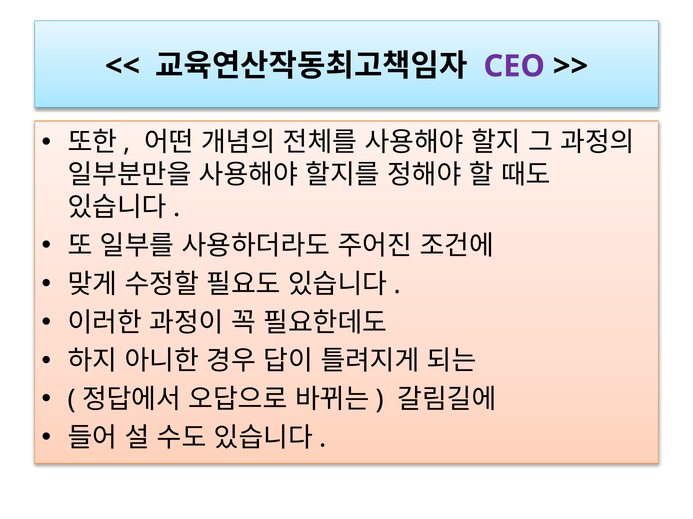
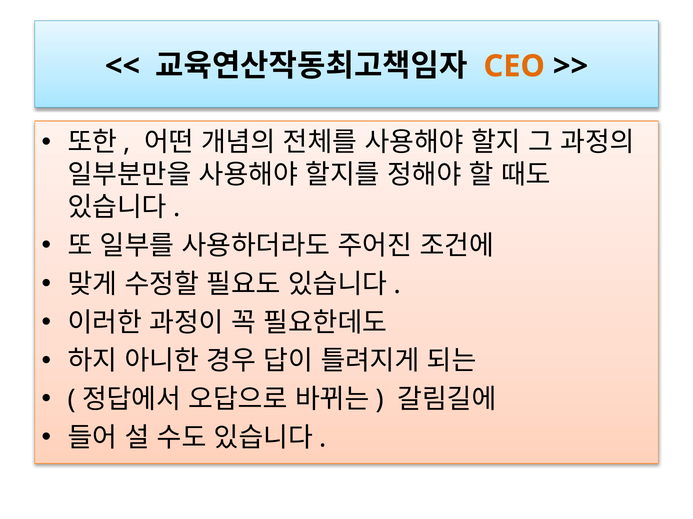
CEO colour: purple -> orange (514, 66)
